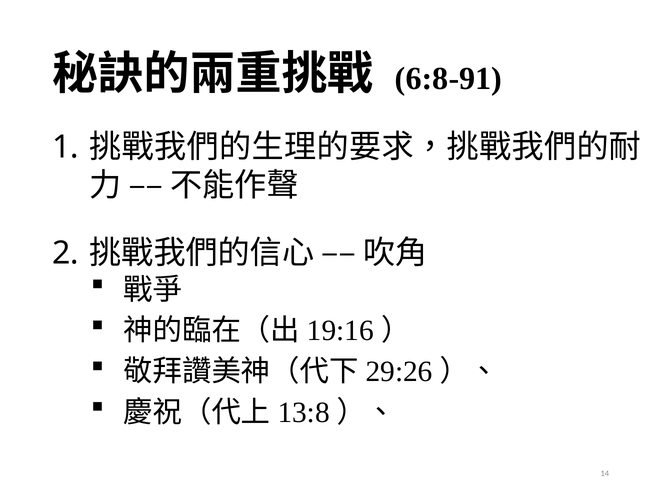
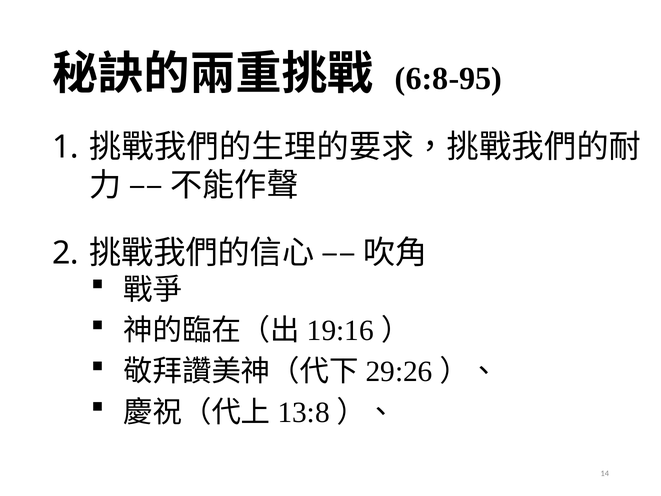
6:8-91: 6:8-91 -> 6:8-95 (449, 79)
